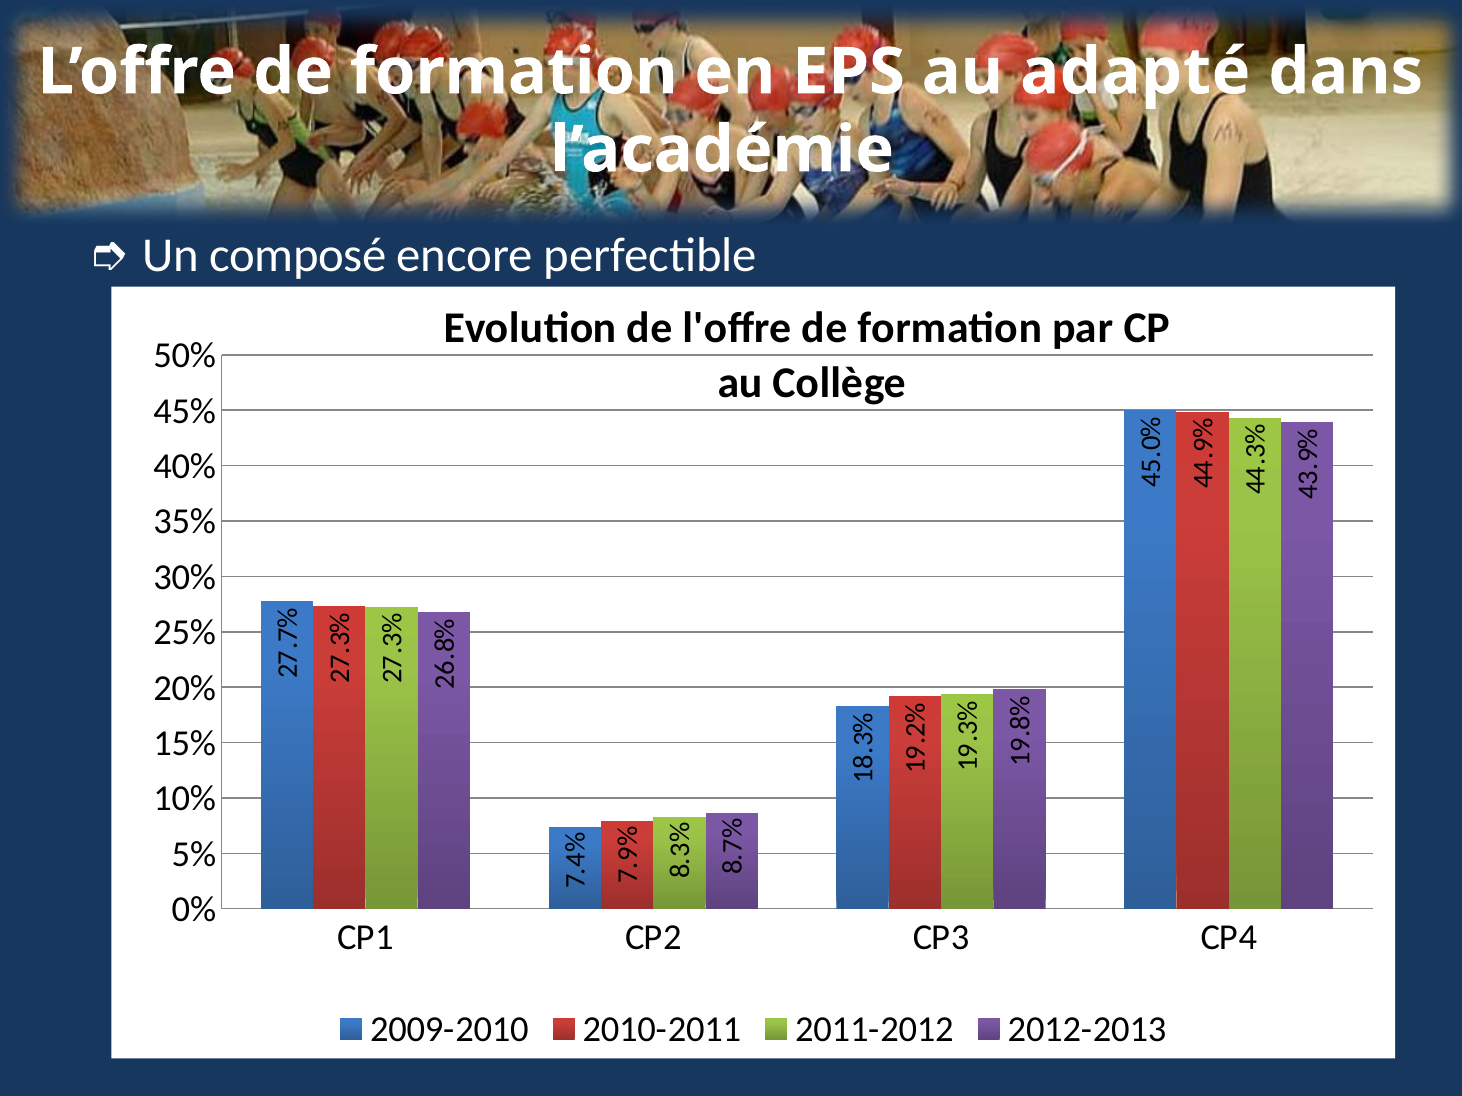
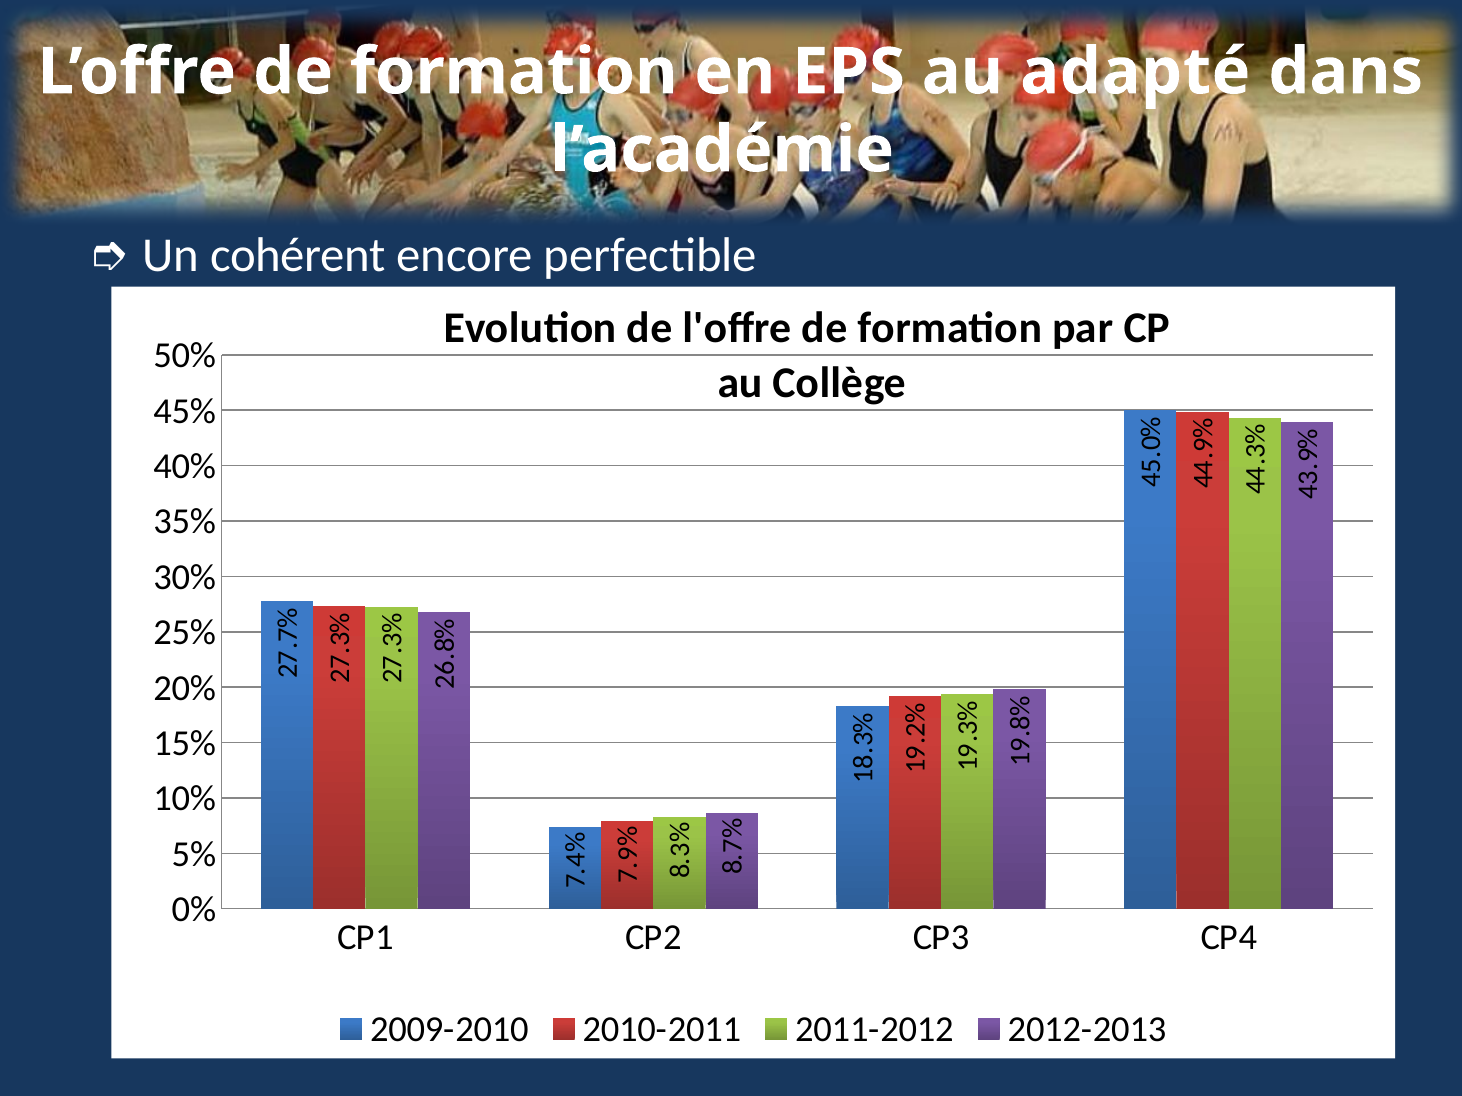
composé: composé -> cohérent (298, 256)
